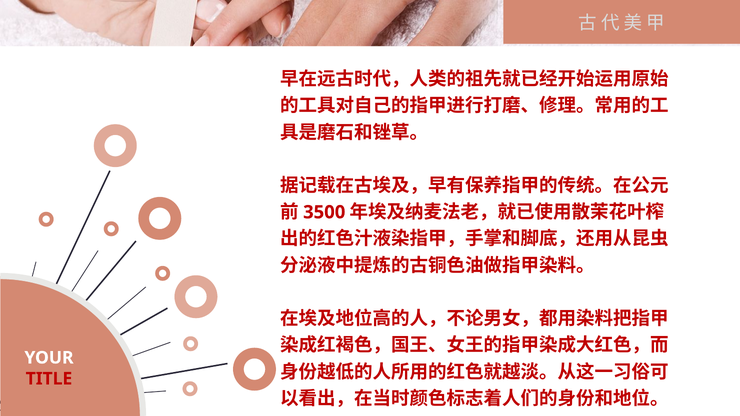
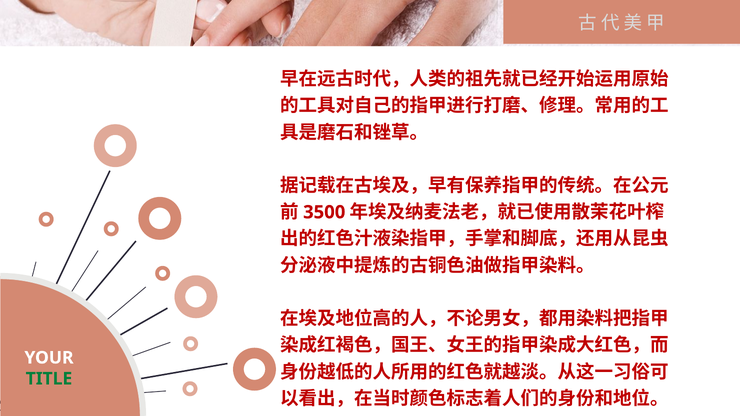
TITLE colour: red -> green (49, 379)
